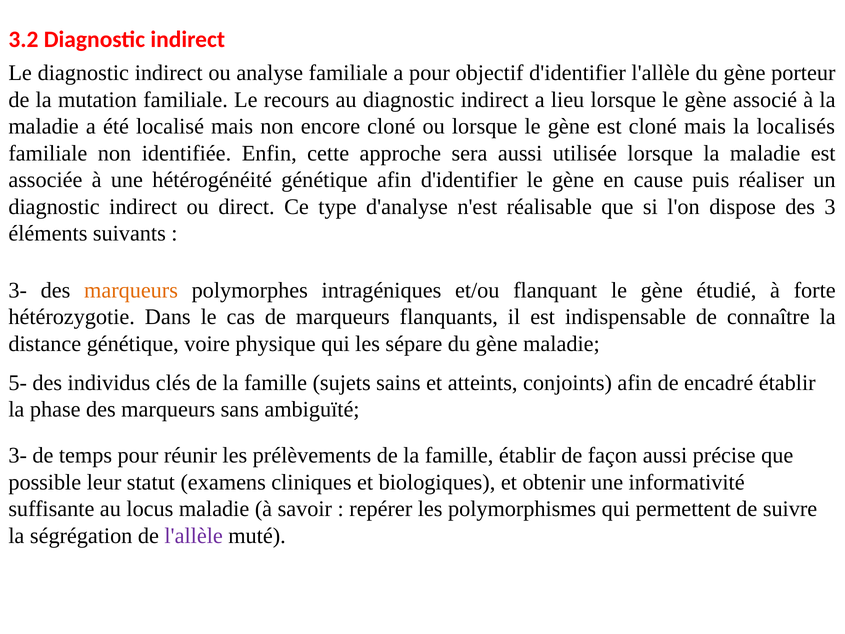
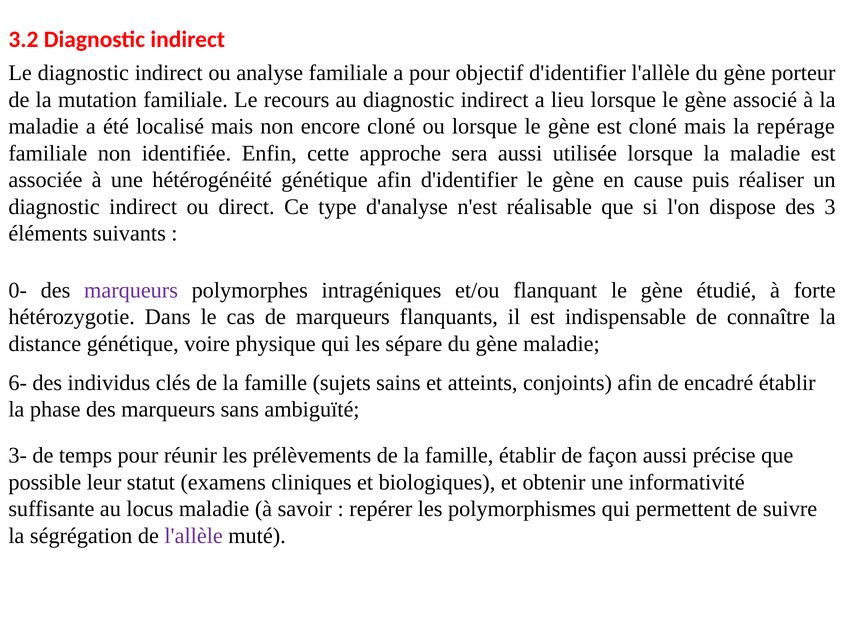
localisés: localisés -> repérage (796, 126)
3-: 3- -> 0- (18, 290)
marqueurs colour: orange -> purple (131, 290)
5-: 5- -> 6- (18, 383)
